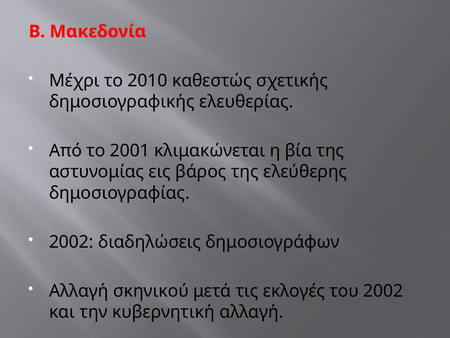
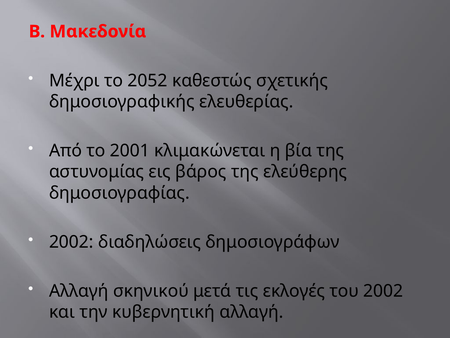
2010: 2010 -> 2052 (148, 81)
